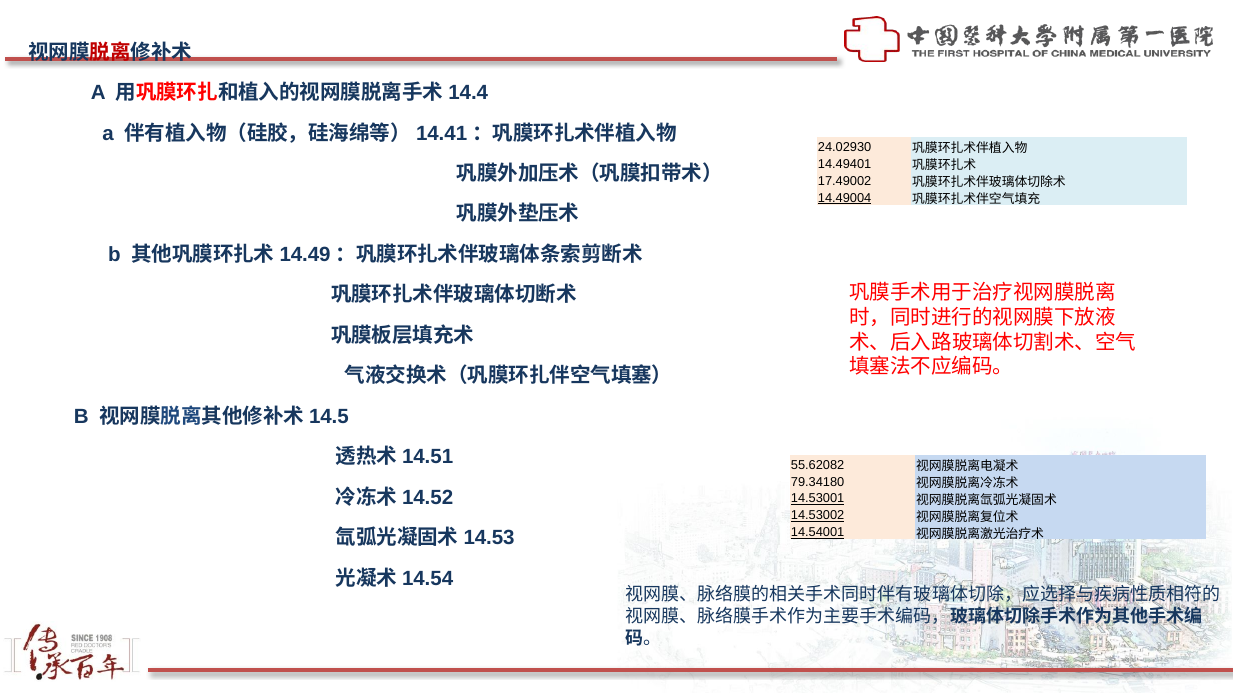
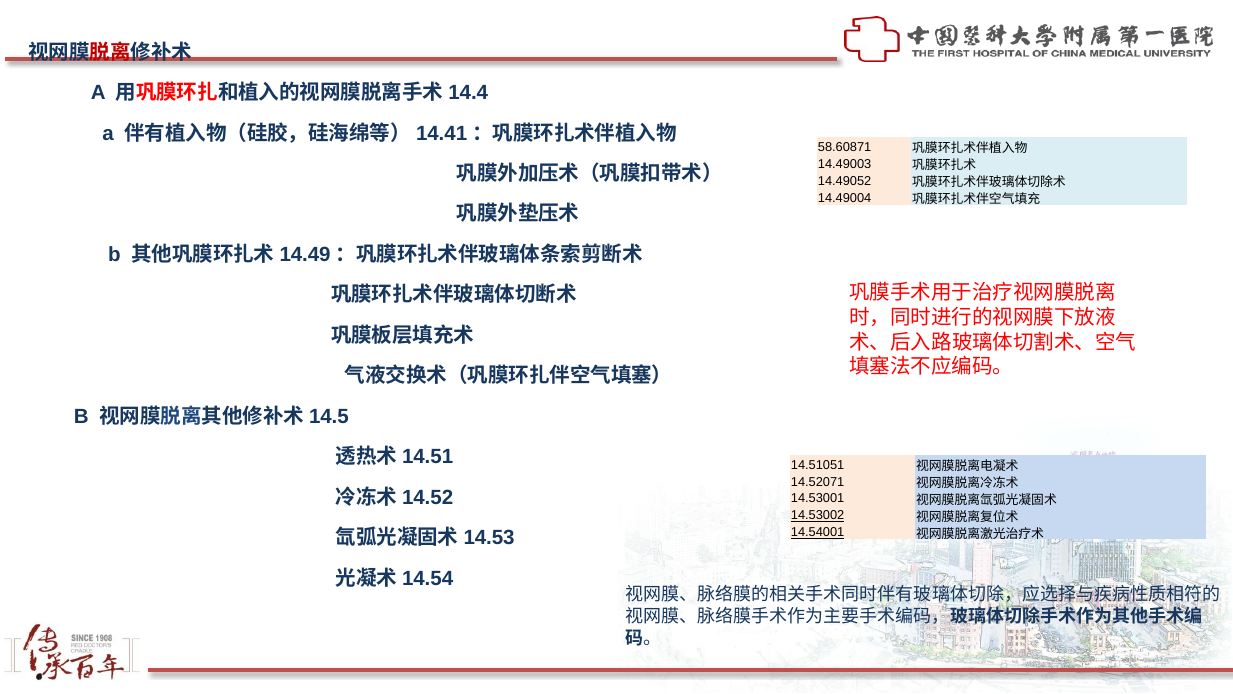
24.02930: 24.02930 -> 58.60871 (845, 147)
14.49401: 14.49401 -> 14.49003 (845, 164)
17.49002: 17.49002 -> 14.49052 (845, 181)
14.49004 underline: present -> none (845, 198)
55.62082: 55.62082 -> 14.51051 (818, 465)
79.34180: 79.34180 -> 14.52071 (818, 482)
14.53001 underline: present -> none (818, 498)
